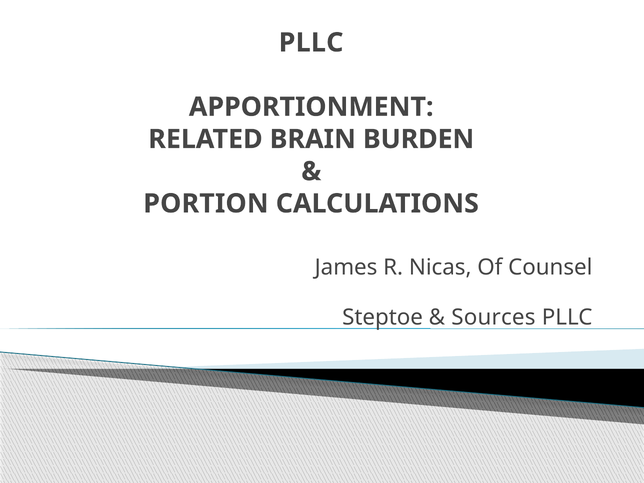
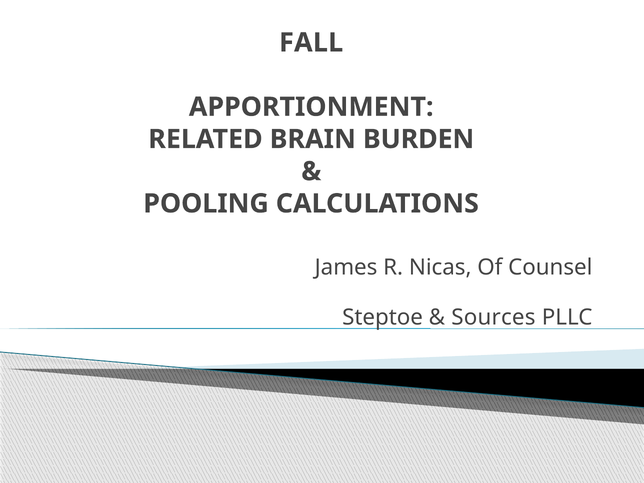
PLLC: PLLC -> FALL (311, 43)
PORTION: PORTION -> POOLING (206, 204)
